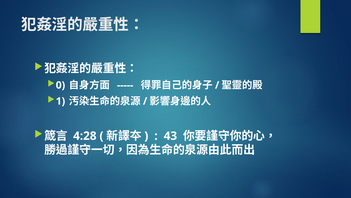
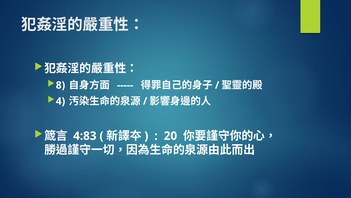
0: 0 -> 8 (60, 85)
1: 1 -> 4 (60, 101)
4:28: 4:28 -> 4:83 (85, 136)
43: 43 -> 20 (170, 136)
